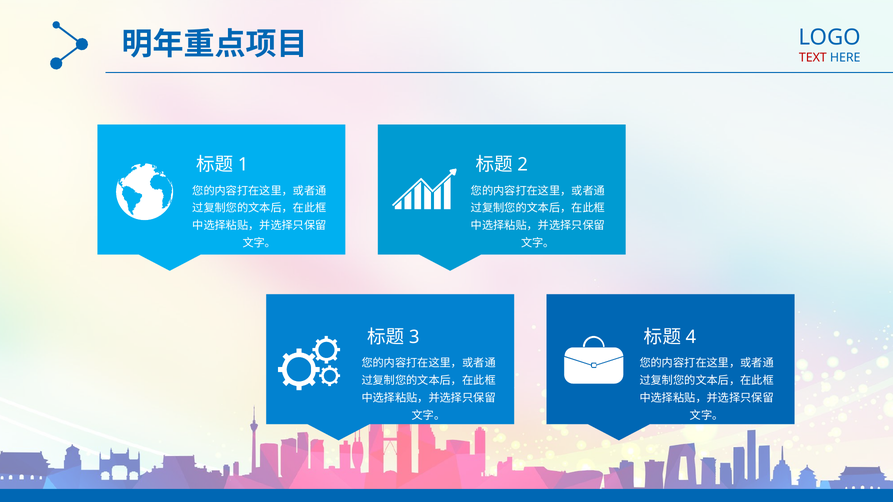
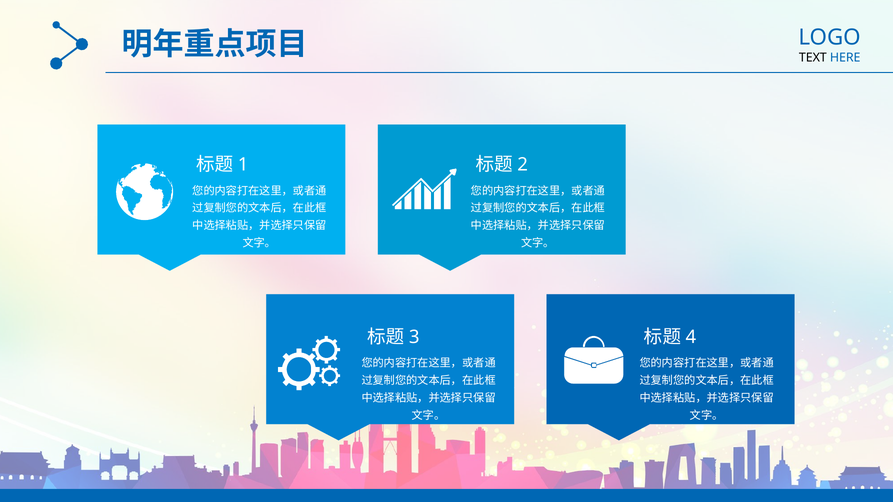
TEXT colour: red -> black (813, 58)
